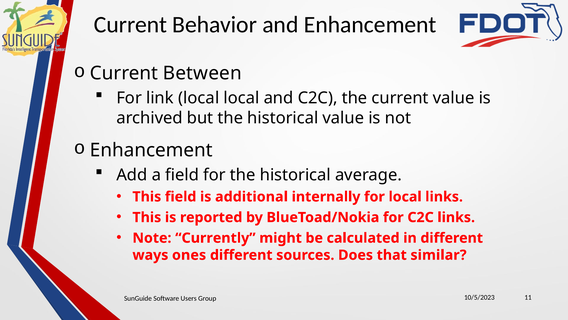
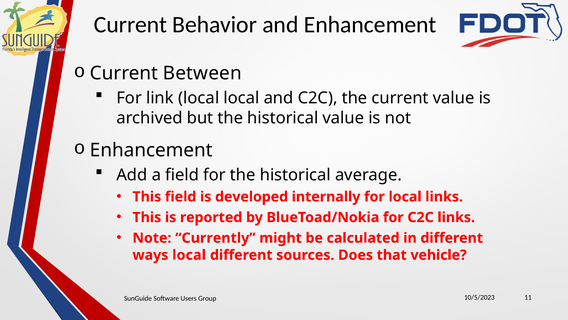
additional: additional -> developed (252, 196)
ways ones: ones -> local (189, 255)
similar: similar -> vehicle (439, 255)
